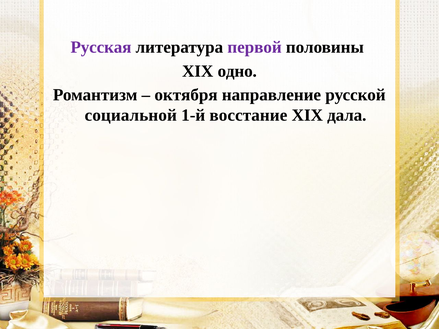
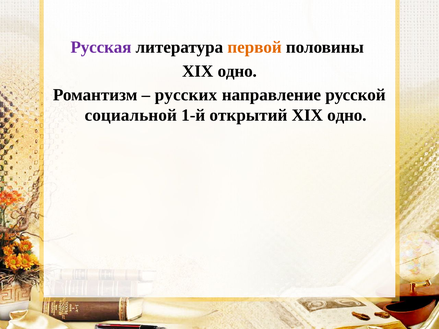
первой colour: purple -> orange (255, 47)
октября: октября -> русских (186, 95)
восстание: восстание -> открытий (248, 115)
дала: дала -> одно (347, 115)
